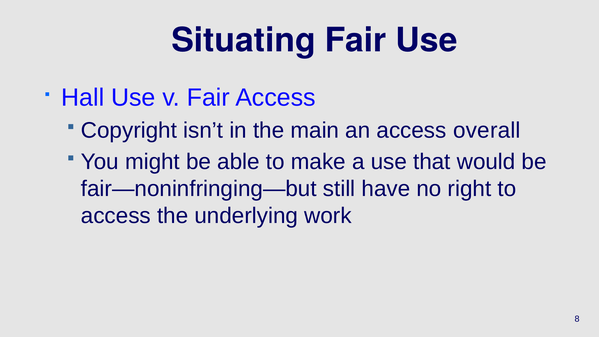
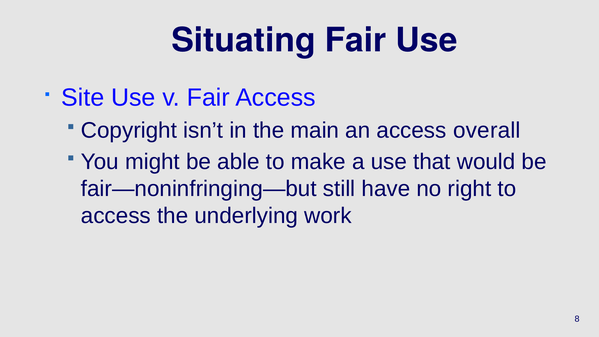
Hall: Hall -> Site (83, 98)
